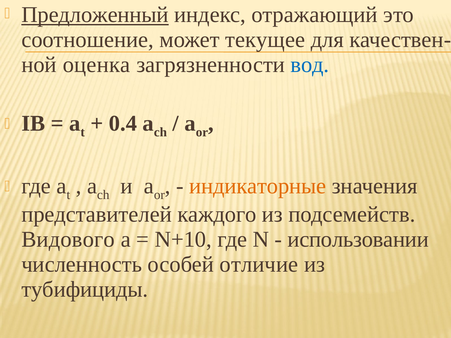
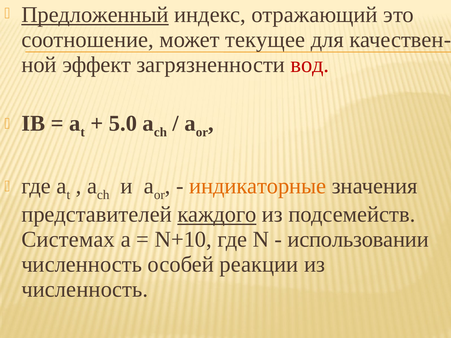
оценка: оценка -> эффект (97, 65)
вод colour: blue -> red (310, 65)
0.4: 0.4 -> 5.0 (123, 124)
каждого underline: none -> present (217, 215)
Видового: Видового -> Системах (68, 240)
отличие: отличие -> реакции (259, 265)
тубифициды: тубифициды -> численность (85, 290)
